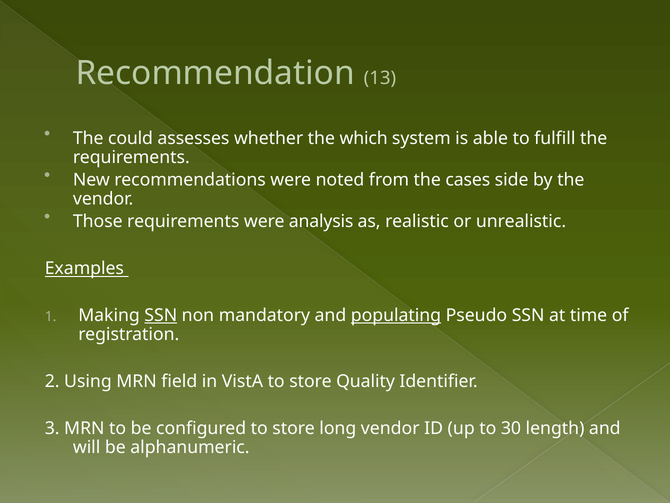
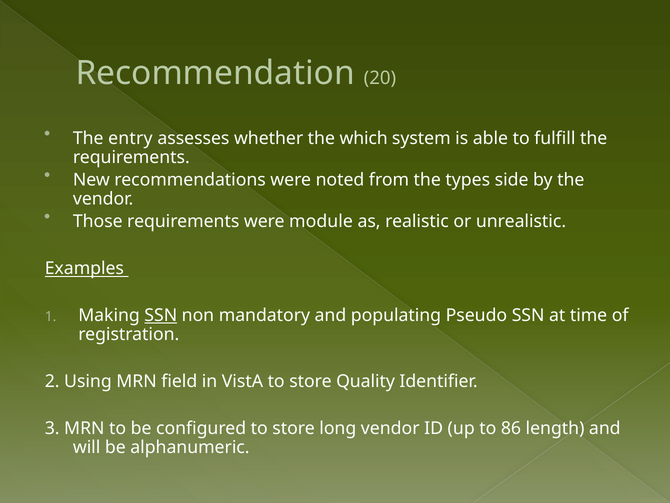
13: 13 -> 20 (380, 78)
could: could -> entry (130, 138)
cases: cases -> types (468, 180)
analysis: analysis -> module (321, 221)
populating underline: present -> none (396, 315)
30: 30 -> 86 (511, 428)
